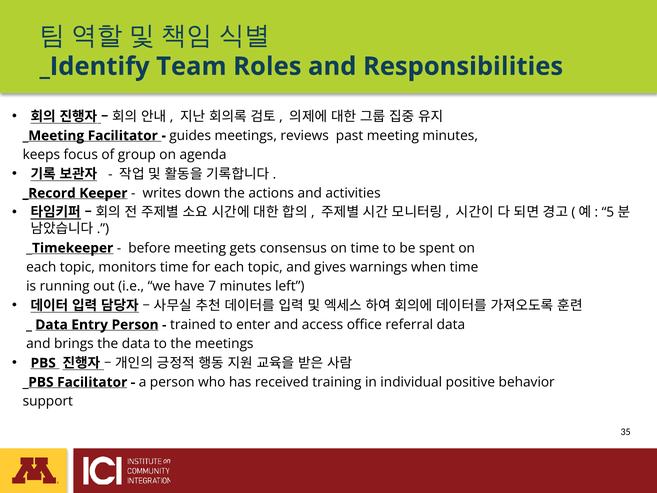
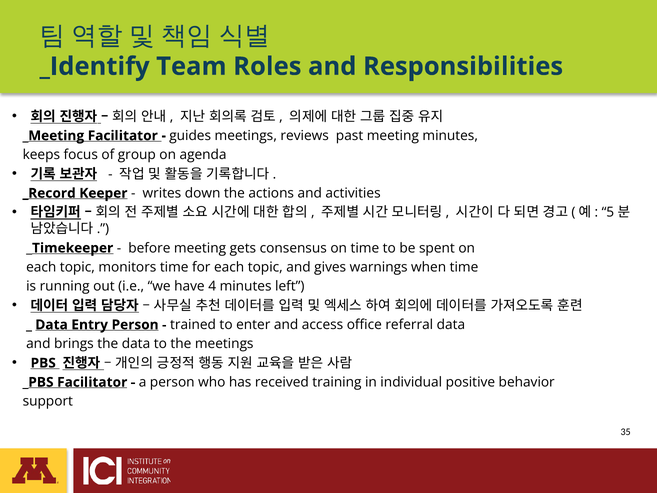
7: 7 -> 4 (212, 286)
